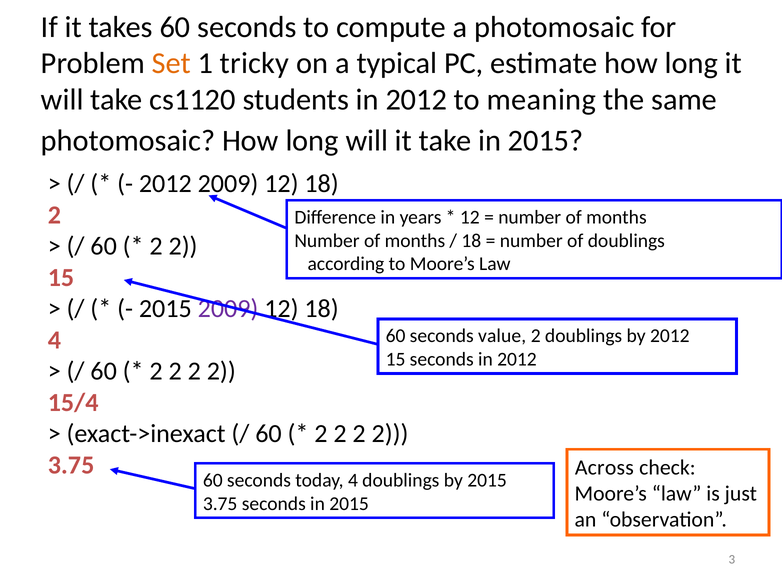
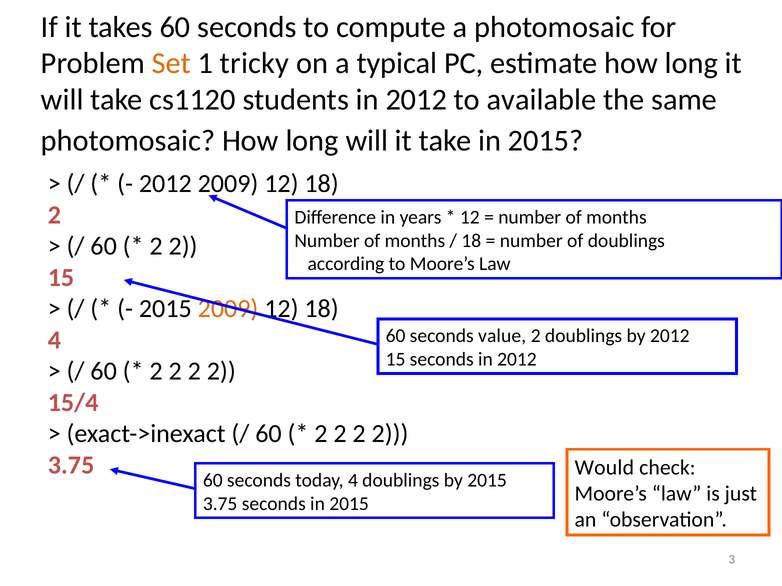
meaning: meaning -> available (541, 100)
2009 colour: purple -> orange (228, 309)
Across: Across -> Would (604, 468)
